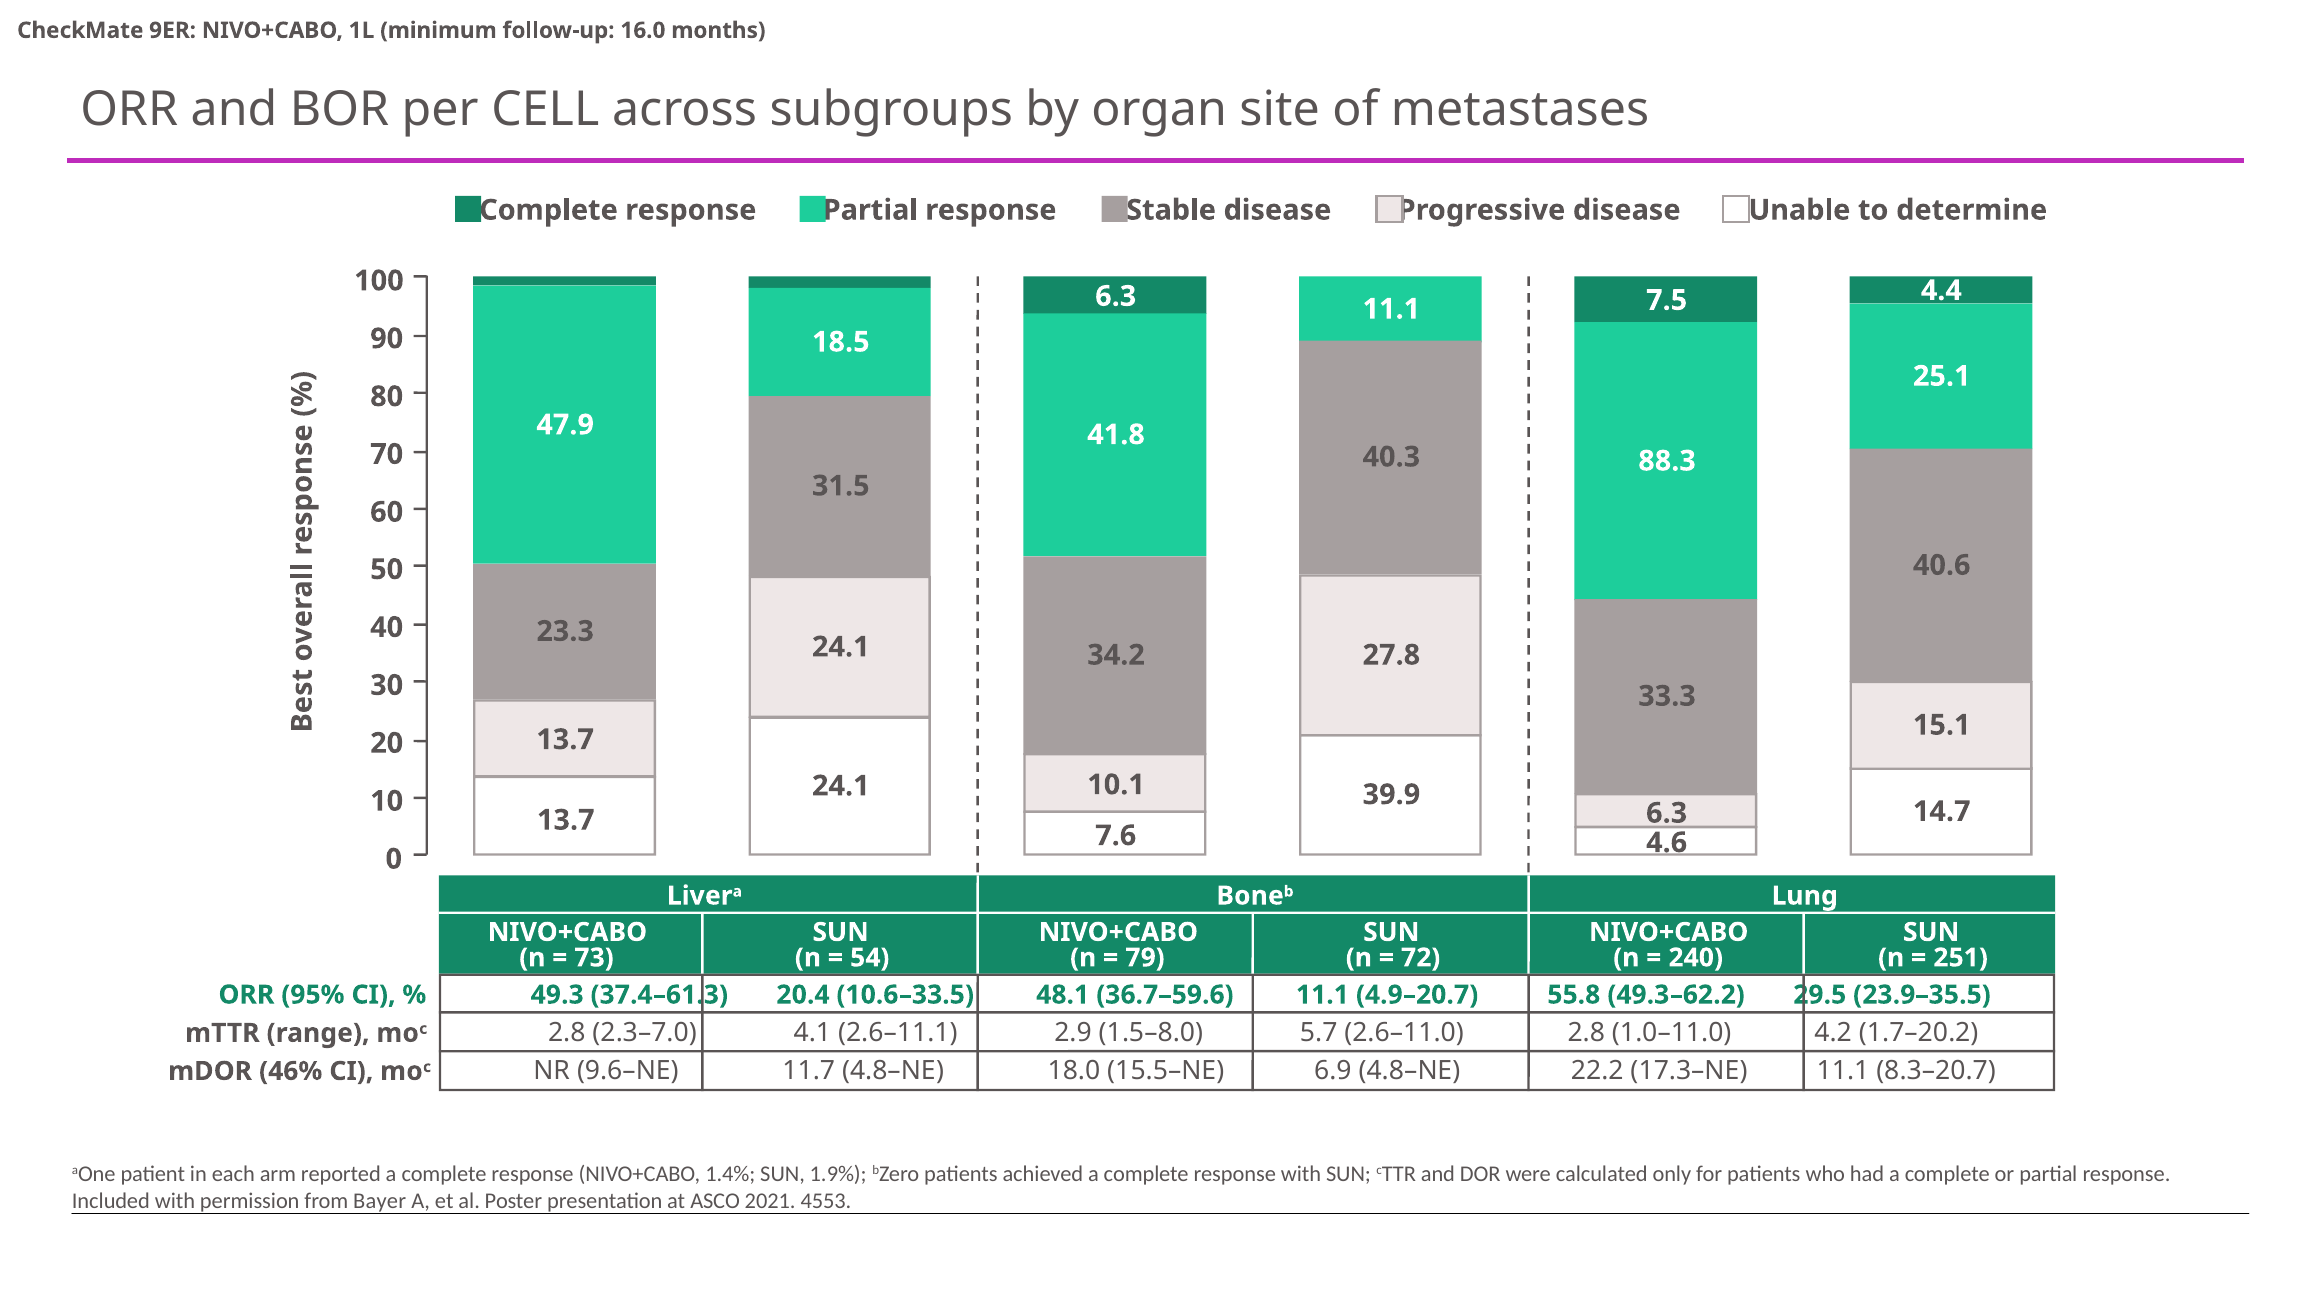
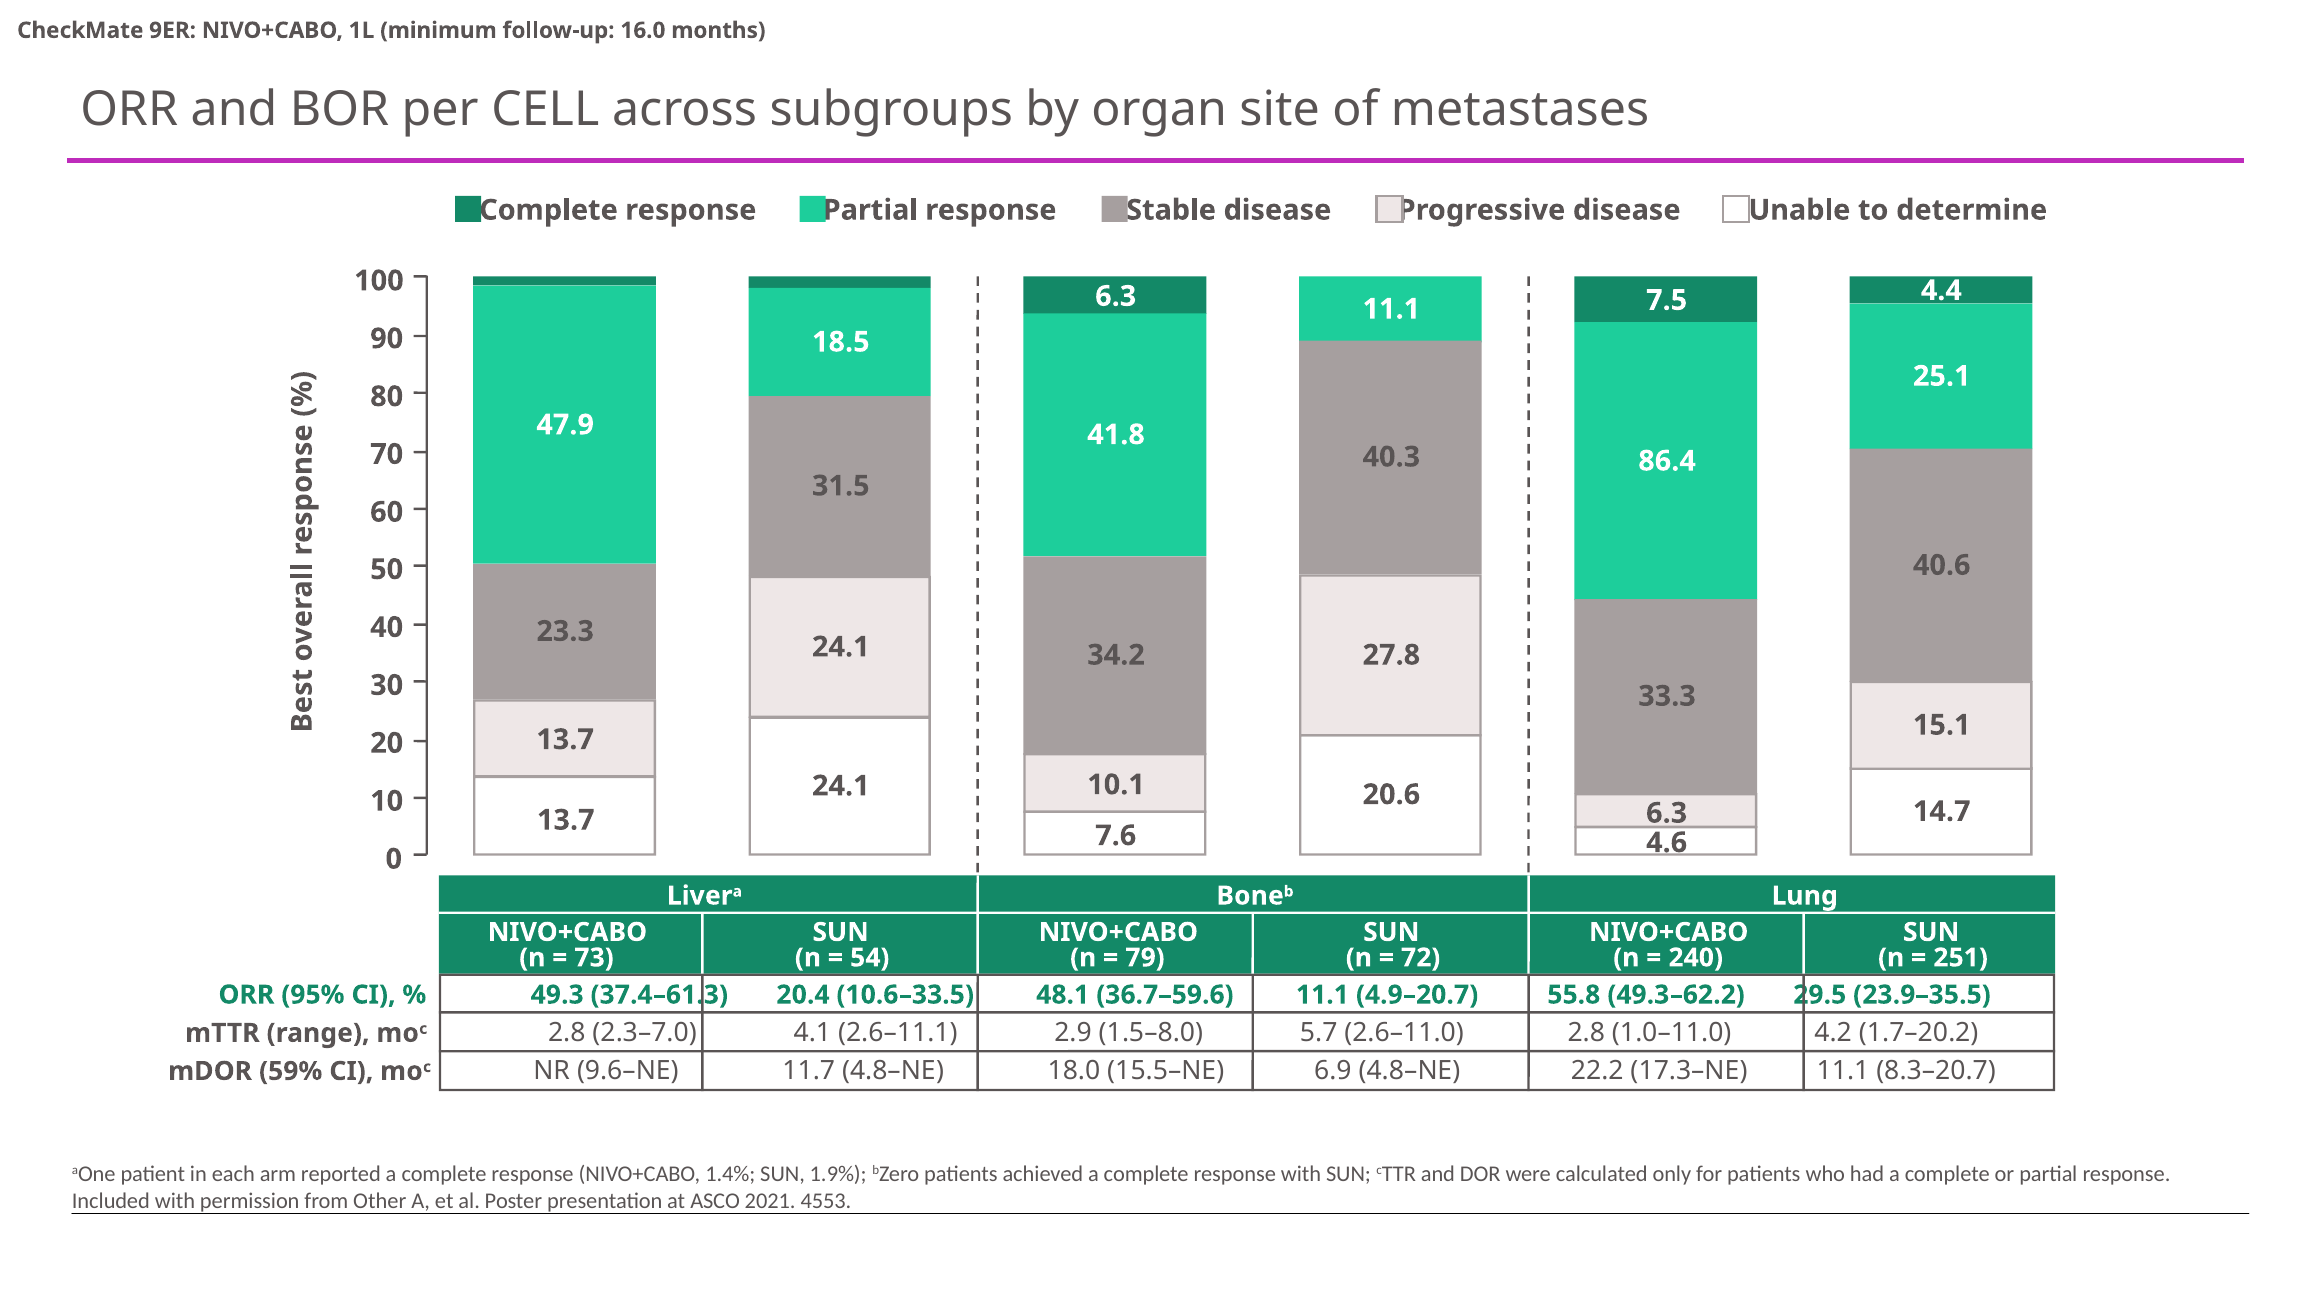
88.3: 88.3 -> 86.4 (1667, 461)
39.9: 39.9 -> 20.6 (1391, 794)
46%: 46% -> 59% (291, 1071)
Bayer: Bayer -> Other (380, 1201)
